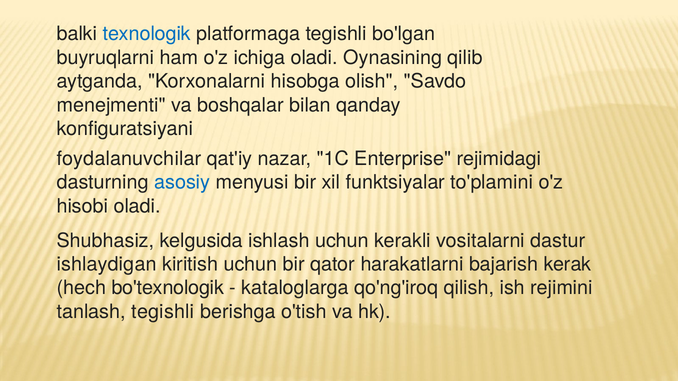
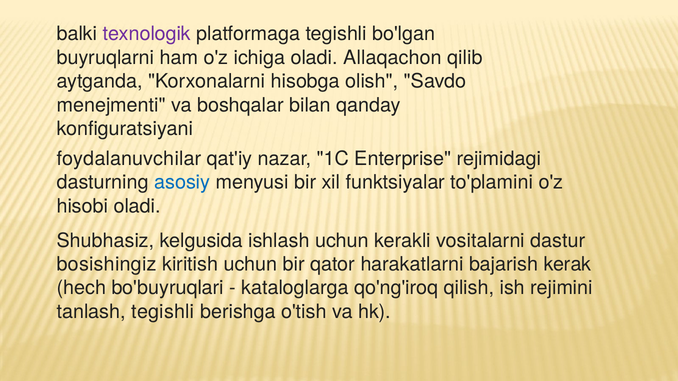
texnologik colour: blue -> purple (147, 34)
Oynasining: Oynasining -> Allaqachon (393, 58)
ishlaydigan: ishlaydigan -> bosishingiz (107, 264)
bo'texnologik: bo'texnologik -> bo'buyruqlari (168, 288)
